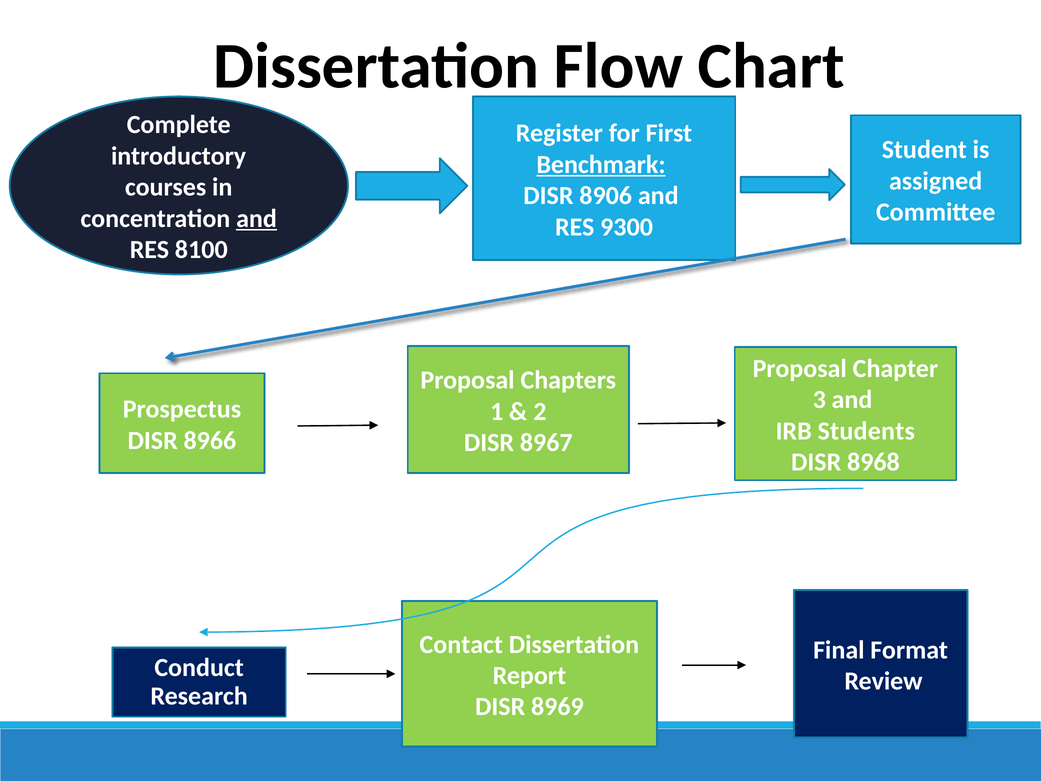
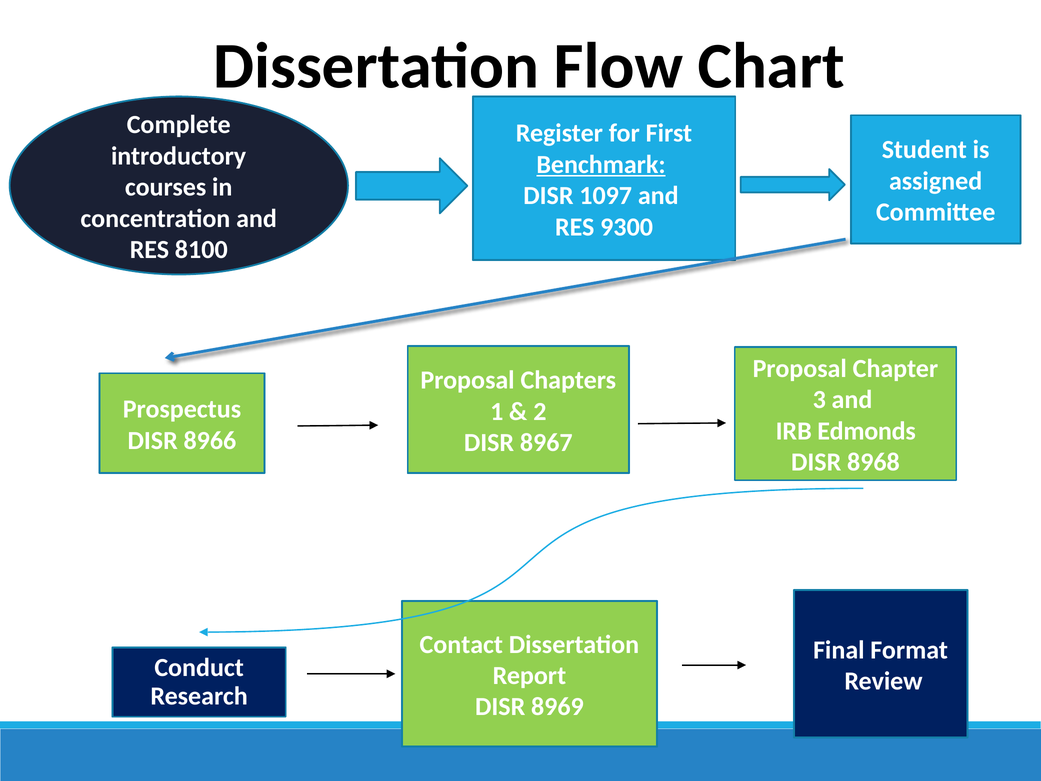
8906: 8906 -> 1097 (606, 196)
and underline: present -> none (257, 218)
Students: Students -> Edmonds (867, 431)
